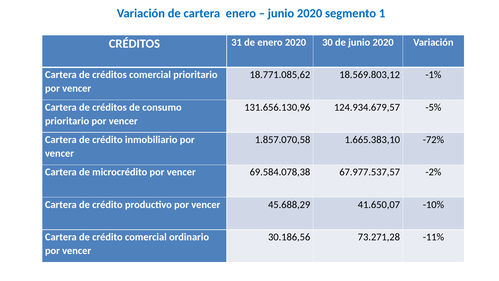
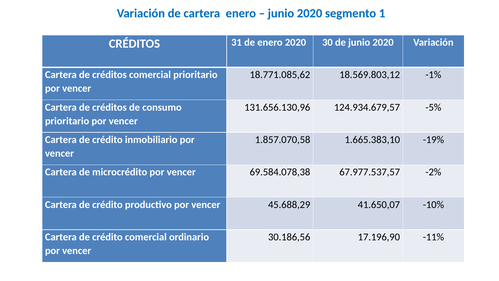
-72%: -72% -> -19% (433, 140)
73.271,28: 73.271,28 -> 17.196,90 (379, 237)
